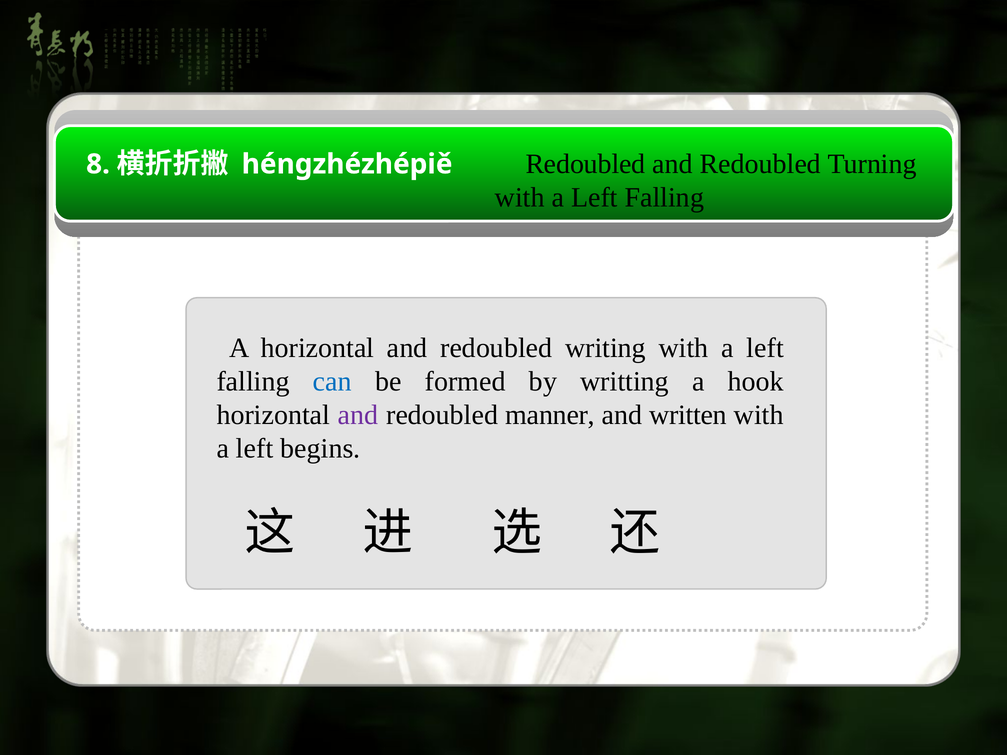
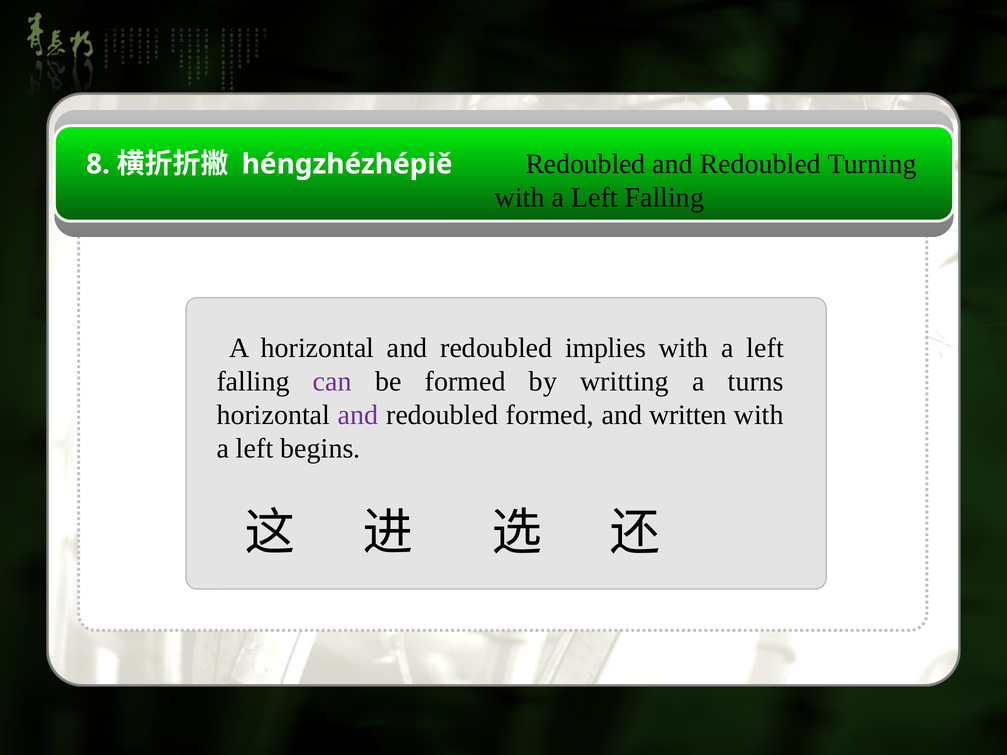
writing: writing -> implies (606, 348)
can colour: blue -> purple (332, 382)
hook: hook -> turns (756, 382)
redoubled manner: manner -> formed (550, 415)
